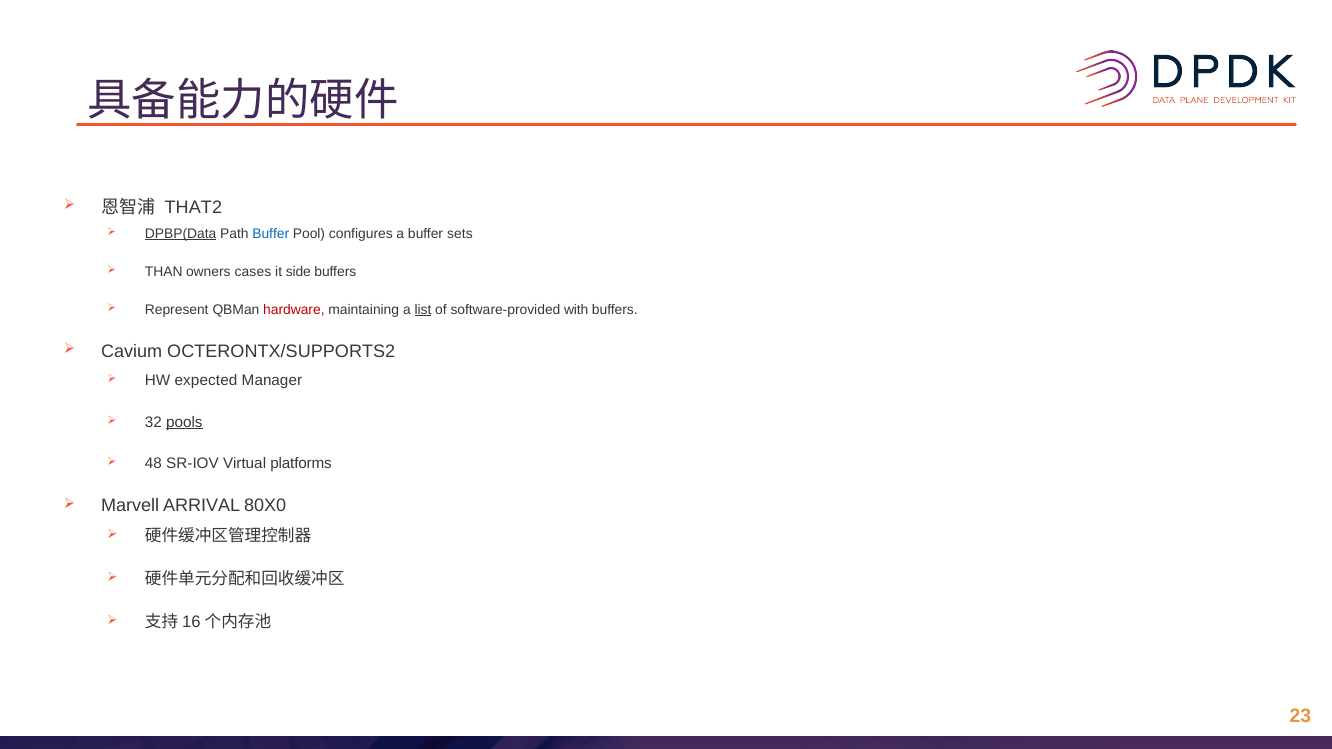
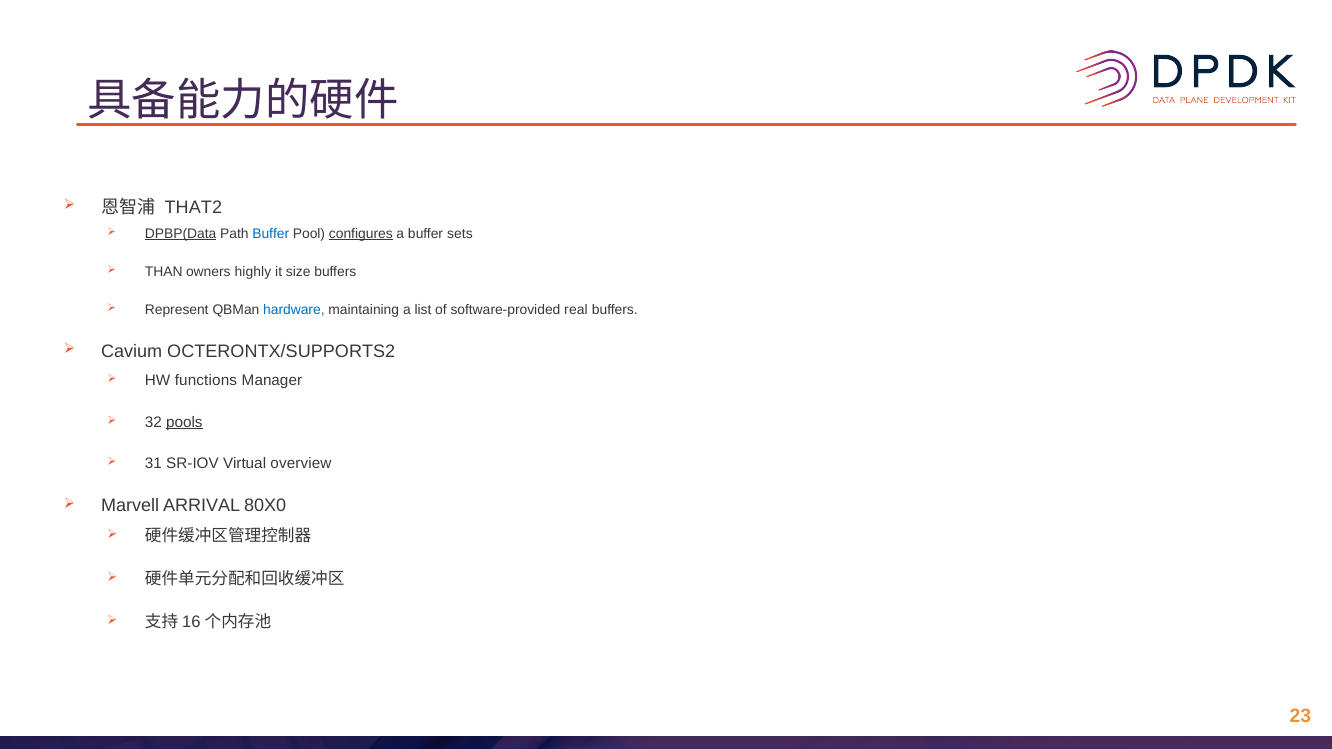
configures underline: none -> present (361, 234)
cases: cases -> highly (253, 272)
side: side -> size (298, 272)
hardware colour: red -> blue (294, 310)
list underline: present -> none (423, 310)
with: with -> real (576, 310)
expected: expected -> functions (206, 381)
48: 48 -> 31 (153, 464)
platforms: platforms -> overview (301, 464)
